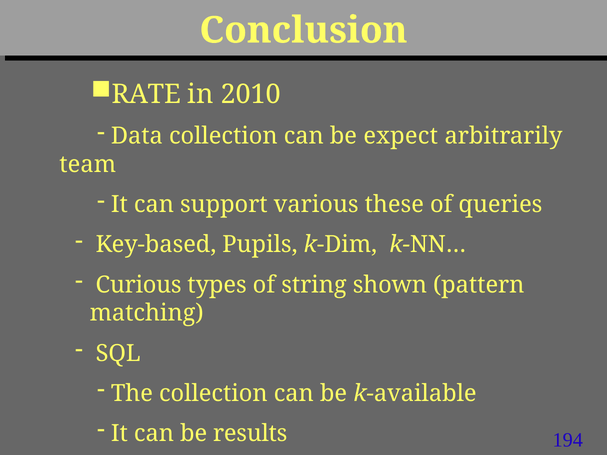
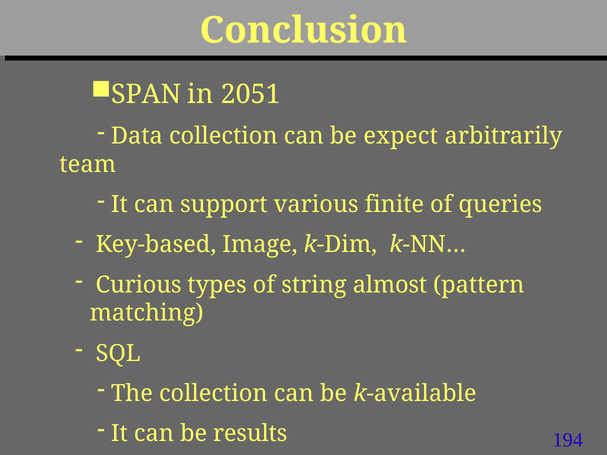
RATE: RATE -> SPAN (146, 94)
2010: 2010 -> 2051 (251, 94)
these: these -> finite (394, 205)
Pupils: Pupils -> Image (260, 245)
shown: shown -> almost (390, 285)
